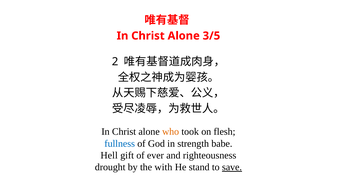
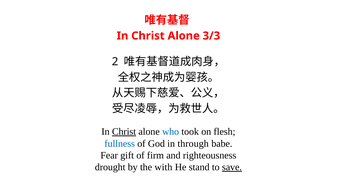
3/5: 3/5 -> 3/3 (211, 36)
Christ underline: none -> present (124, 131)
who colour: orange -> blue (171, 131)
strength: strength -> through (193, 143)
Hell: Hell -> Fear (109, 155)
ever: ever -> firm (155, 155)
